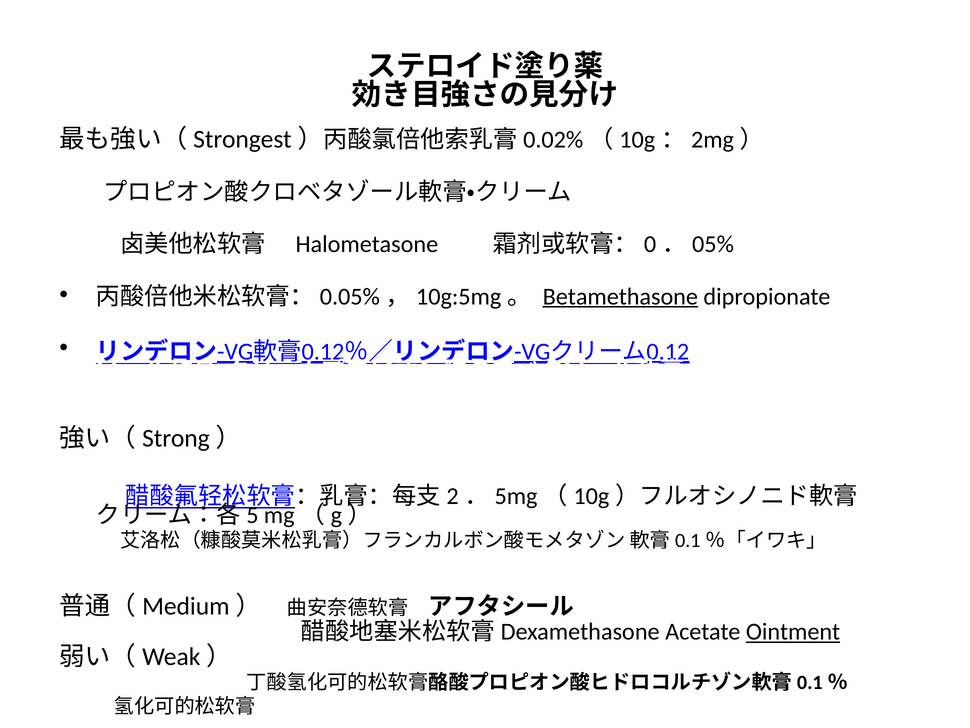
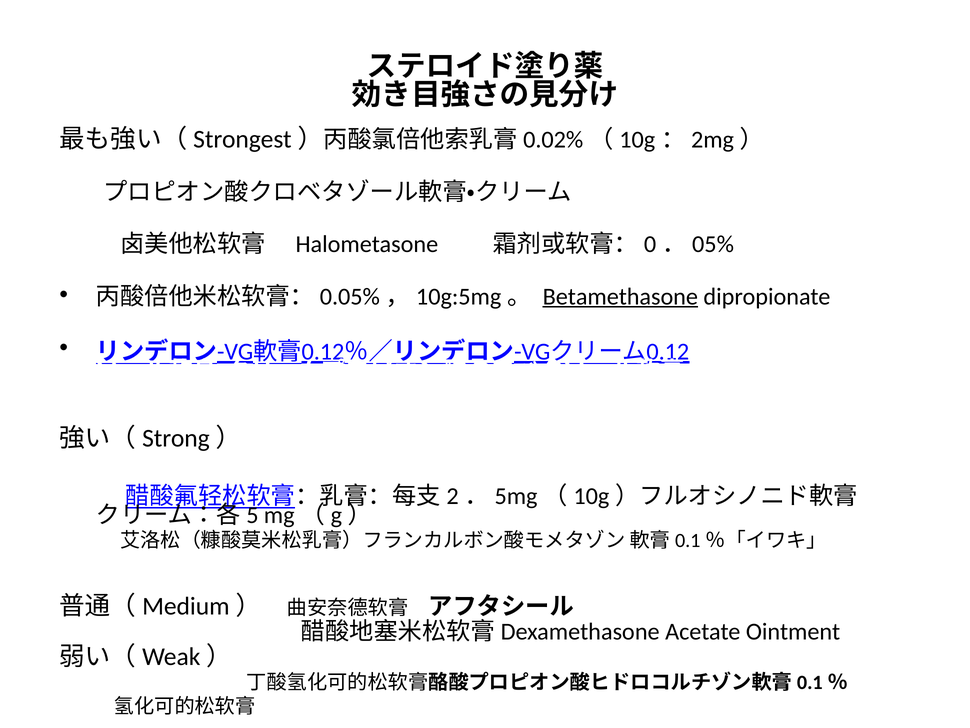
Ointment underline: present -> none (793, 632)
